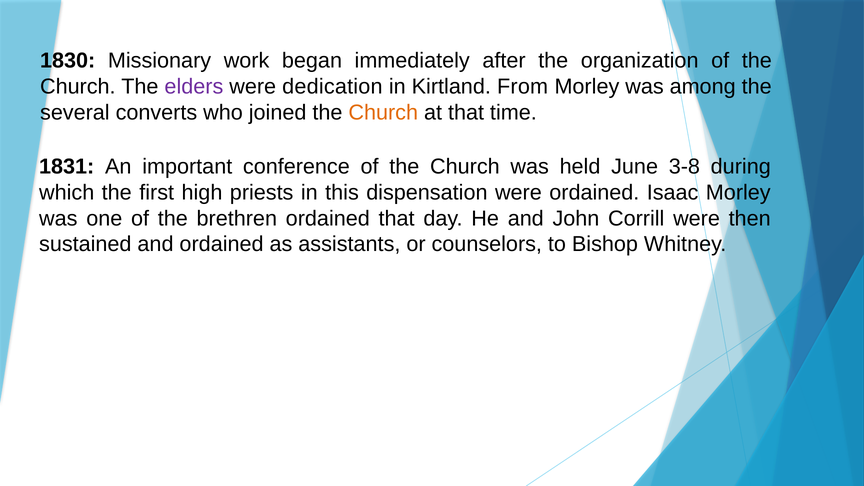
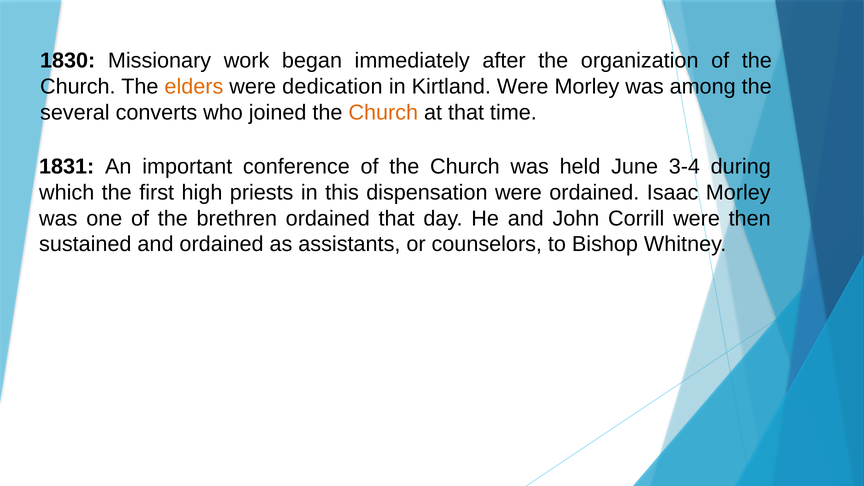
elders colour: purple -> orange (194, 86)
Kirtland From: From -> Were (523, 86)
3-8: 3-8 -> 3-4 (684, 167)
